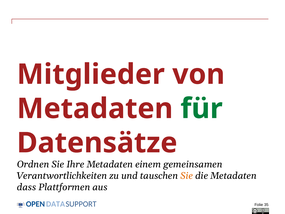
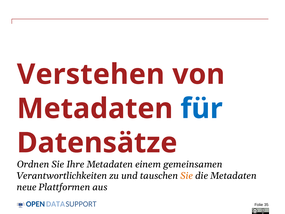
Mitglieder: Mitglieder -> Verstehen (91, 74)
für colour: green -> blue (202, 109)
dass: dass -> neue (27, 187)
